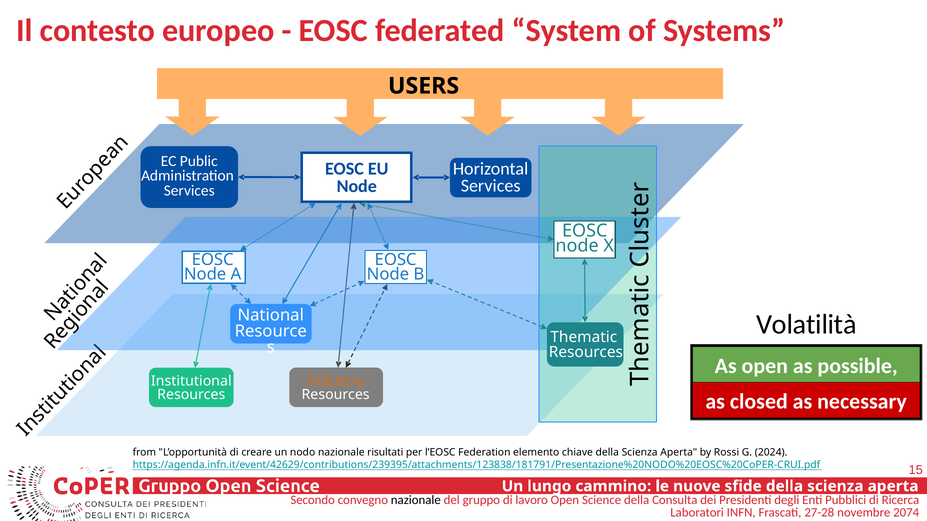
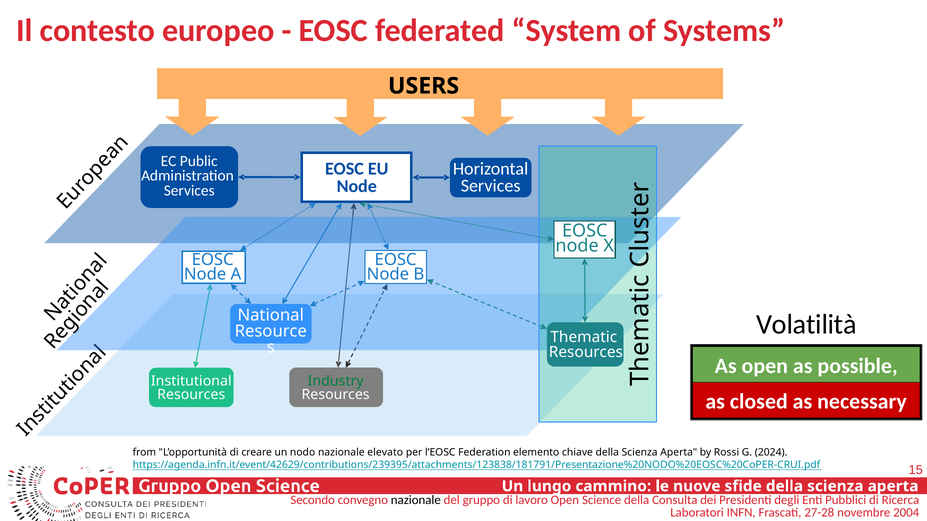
Industry colour: orange -> green (336, 381)
risultati: risultati -> elevato (385, 453)
2074: 2074 -> 2004 (906, 513)
